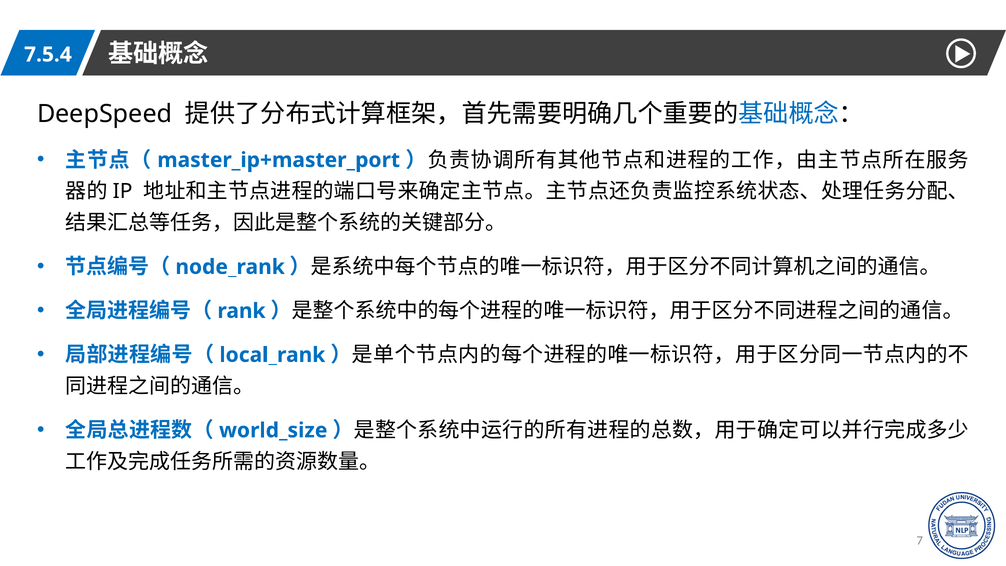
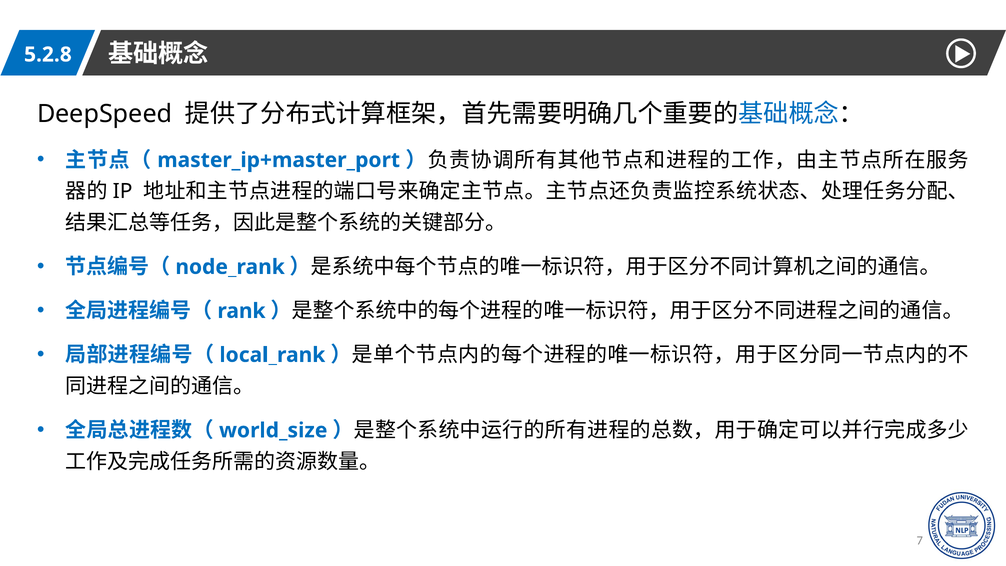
7.5.4: 7.5.4 -> 5.2.8 (48, 55)
